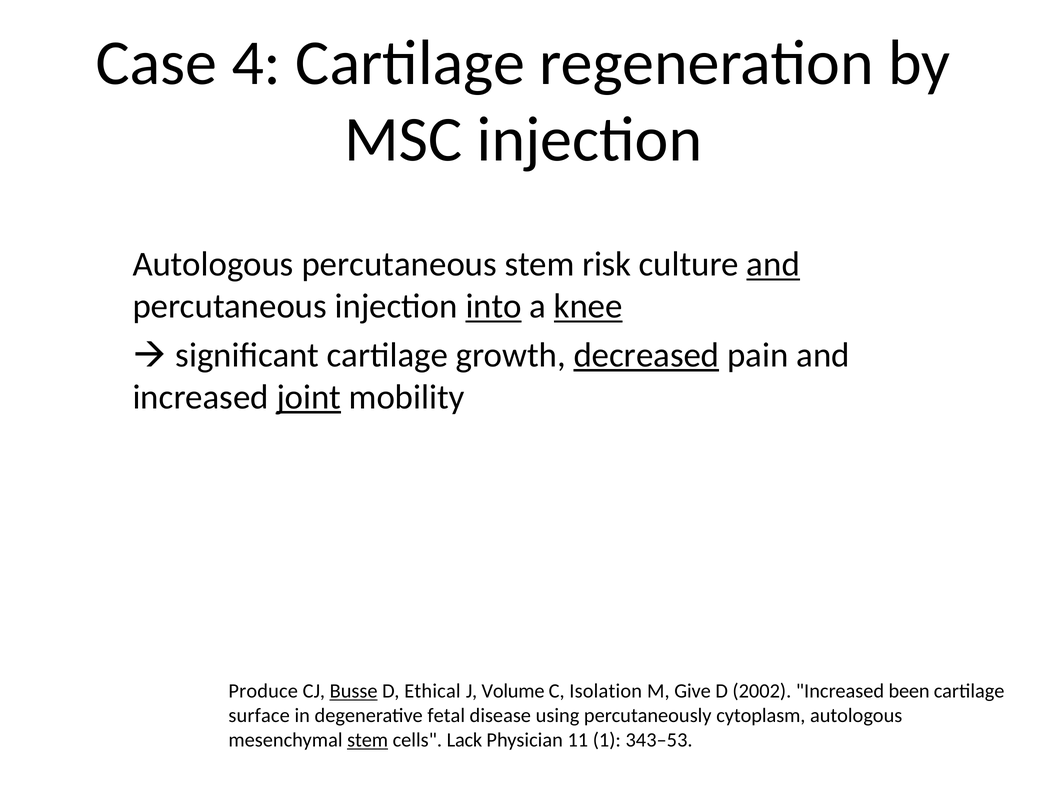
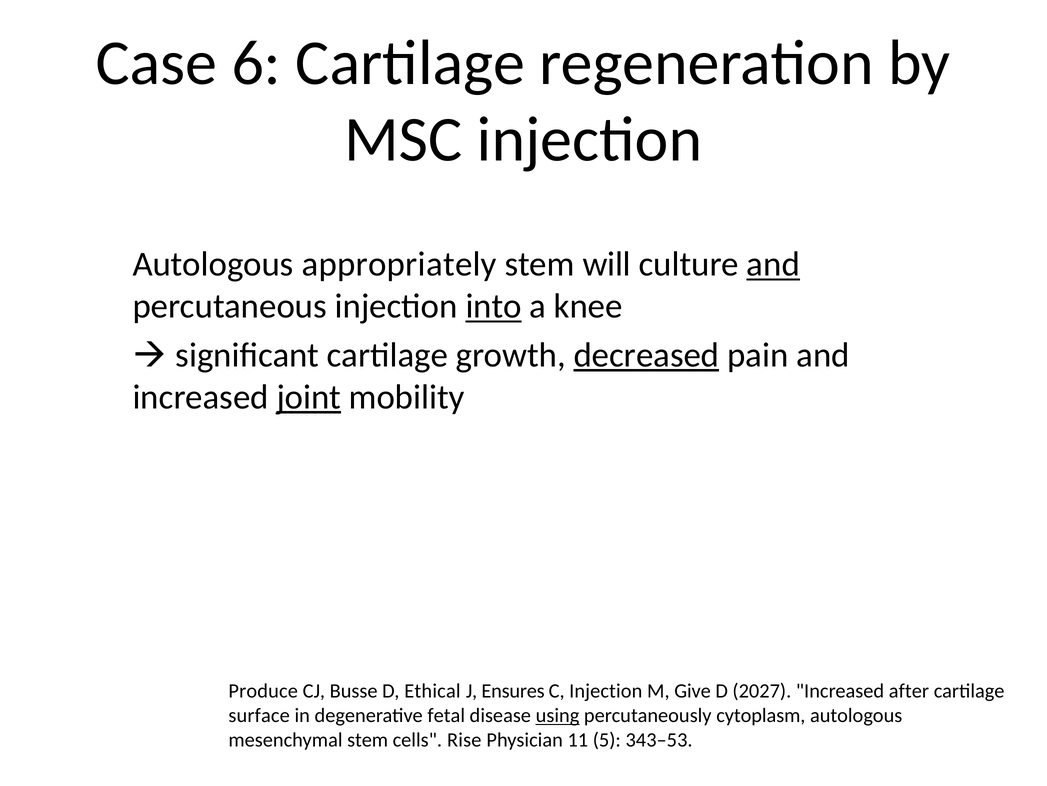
4: 4 -> 6 (256, 63)
Autologous percutaneous: percutaneous -> appropriately (399, 264)
risk: risk -> will (607, 264)
knee underline: present -> none (588, 306)
Busse underline: present -> none (354, 691)
Volume: Volume -> Ensures (513, 691)
C Isolation: Isolation -> Injection (606, 691)
2002: 2002 -> 2027 (762, 691)
been: been -> after (909, 691)
using underline: none -> present (558, 715)
stem underline: present -> none (368, 739)
Lack: Lack -> Rise (464, 739)
1: 1 -> 5 (607, 739)
